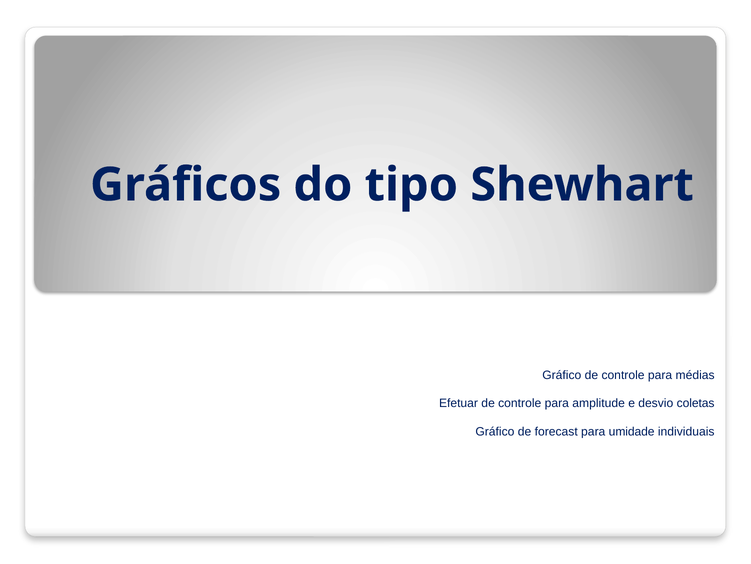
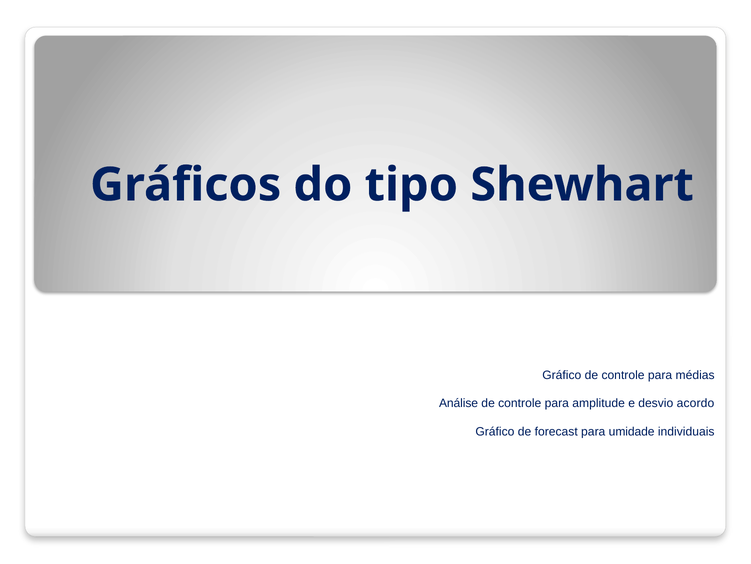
Efetuar: Efetuar -> Análise (459, 403)
coletas: coletas -> acordo (696, 403)
